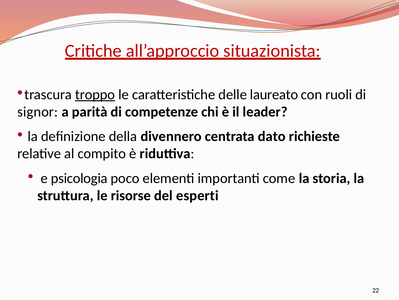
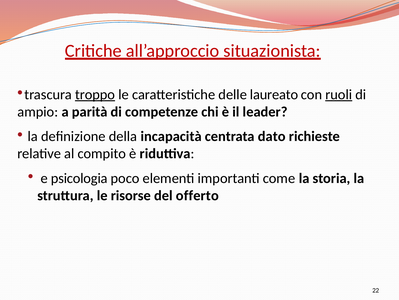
ruoli underline: none -> present (339, 94)
signor: signor -> ampio (38, 112)
divennero: divennero -> incapacità (171, 136)
esperti: esperti -> offerto (197, 195)
